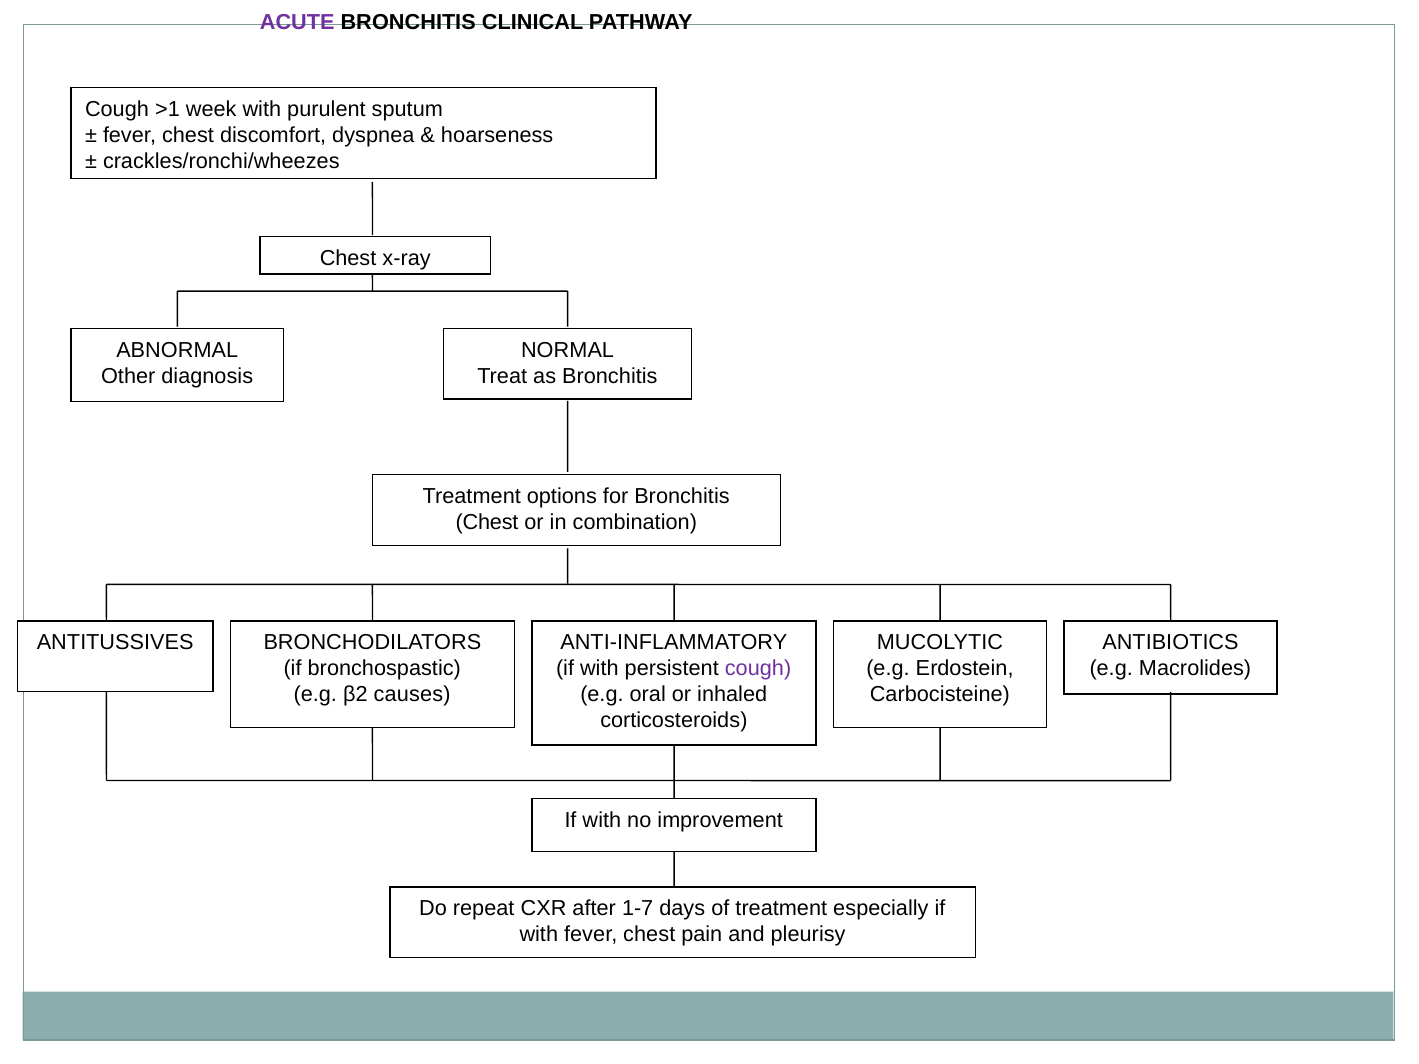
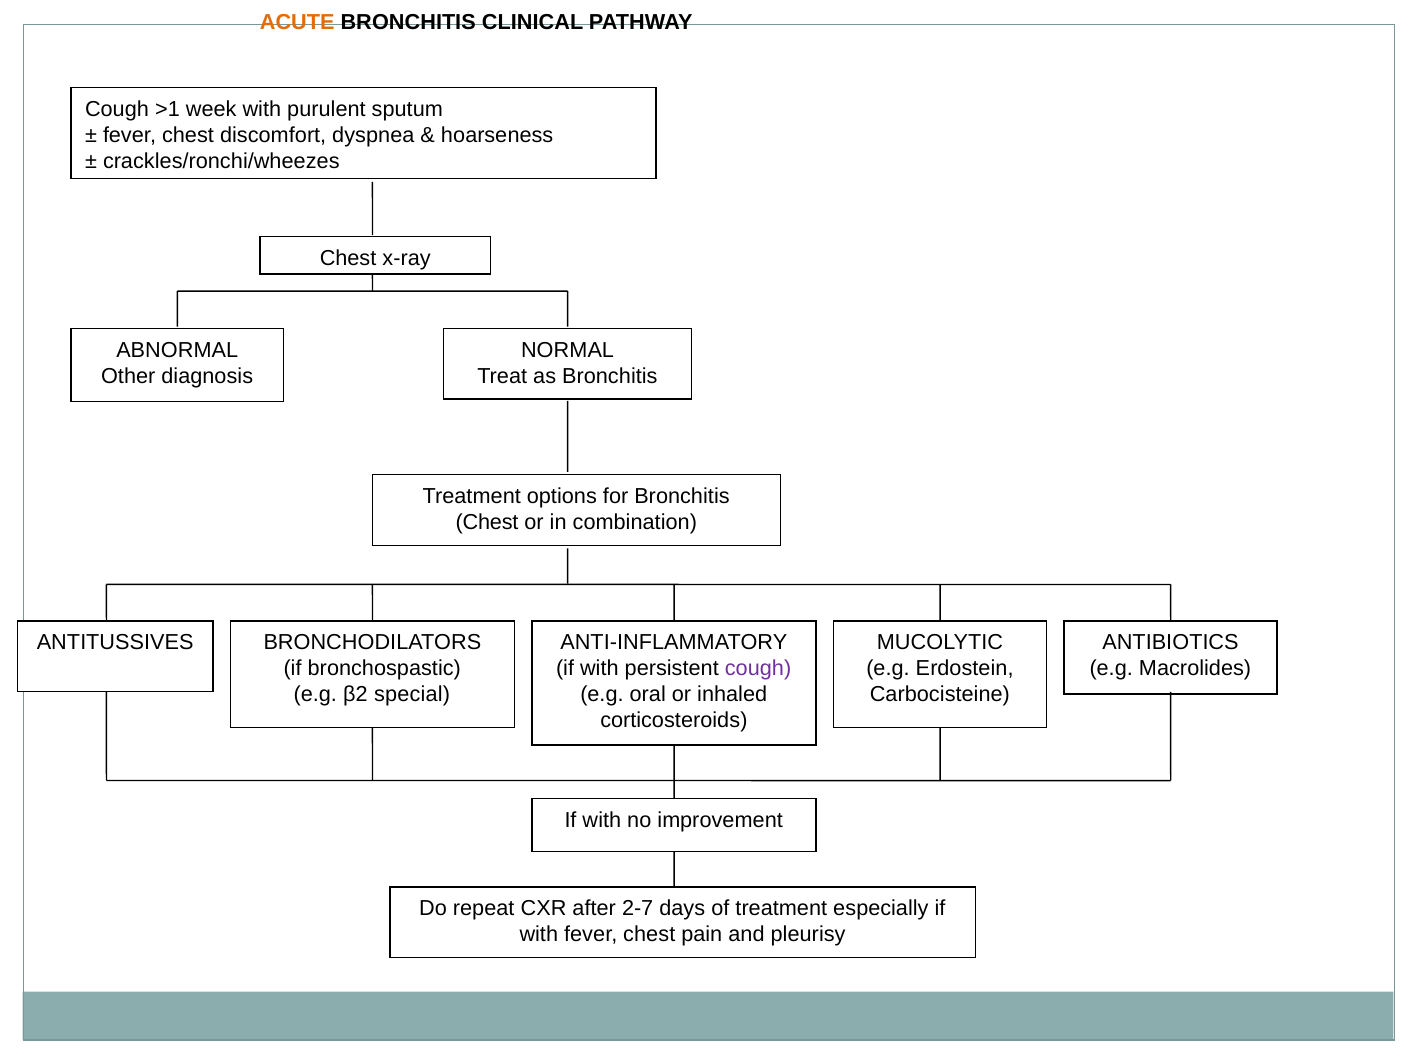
ACUTE colour: purple -> orange (297, 22)
causes: causes -> special (412, 695)
1-7: 1-7 -> 2-7 (638, 909)
